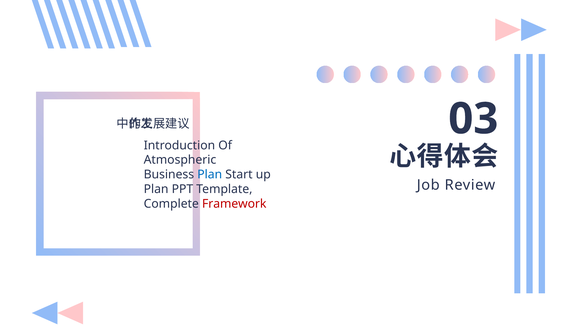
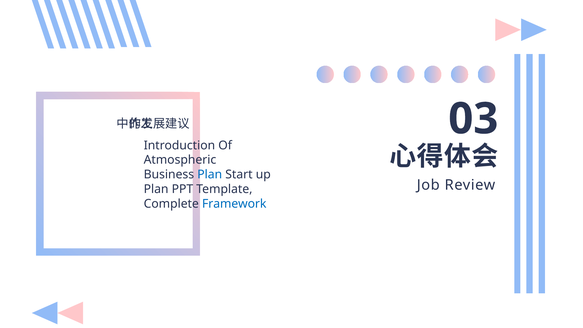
Framework colour: red -> blue (234, 204)
